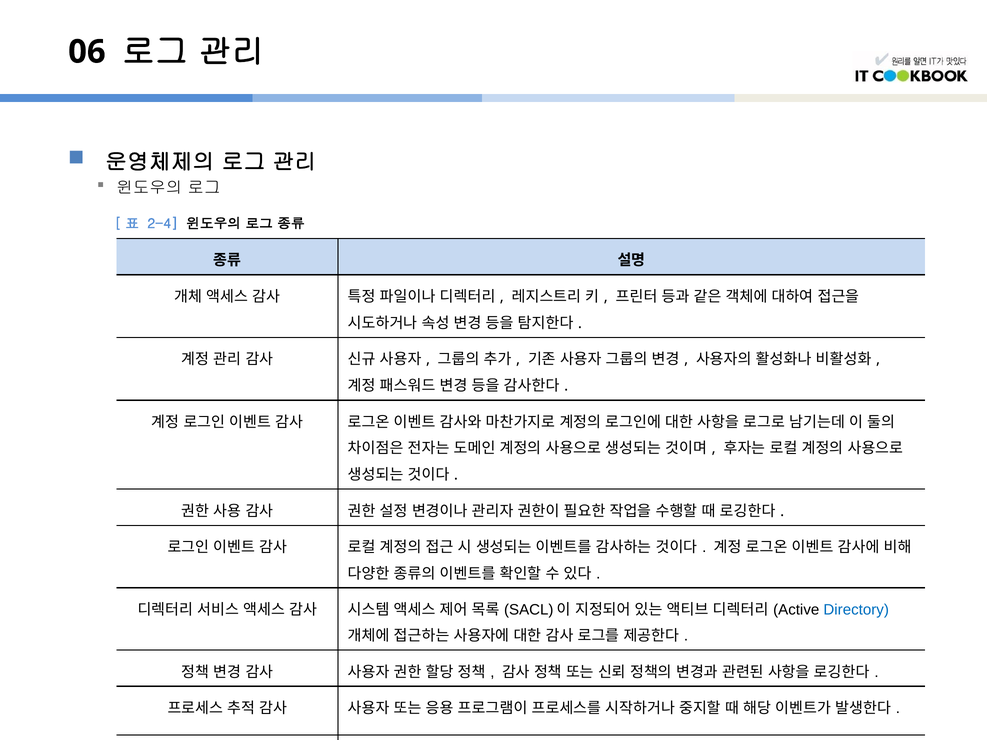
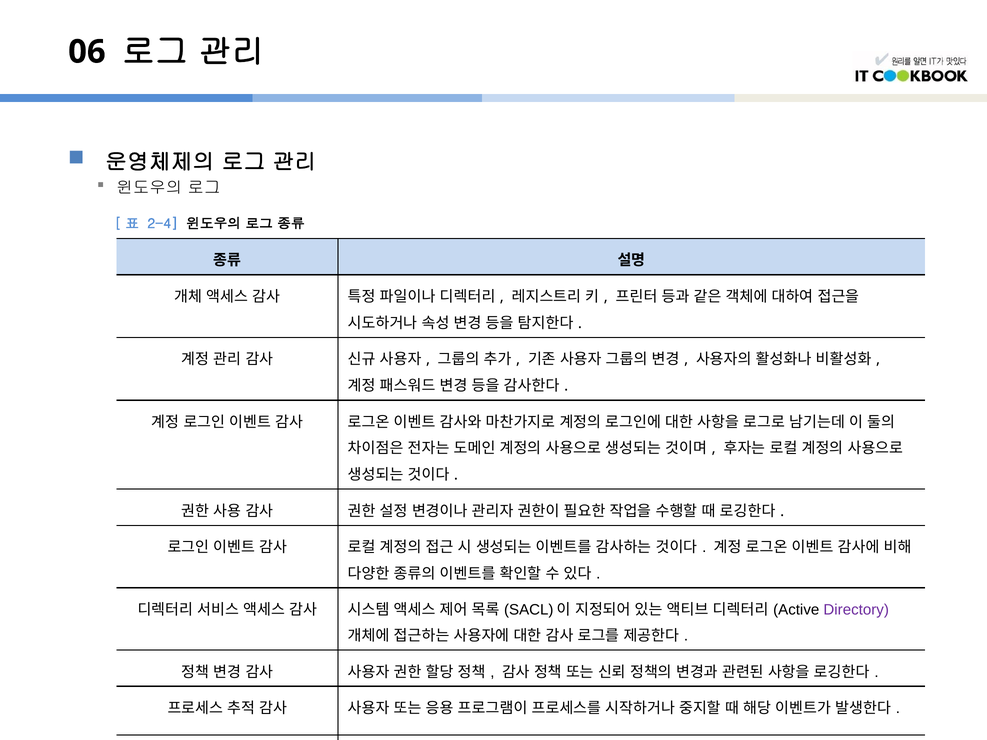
Directory colour: blue -> purple (856, 610)
